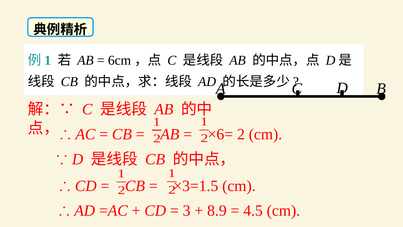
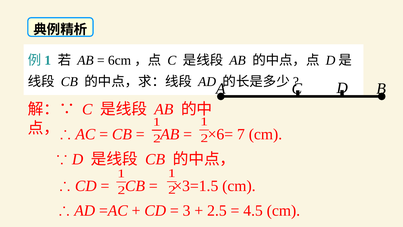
×6= 2: 2 -> 7 (241, 134)
8.9: 8.9 -> 2.5 (217, 210)
